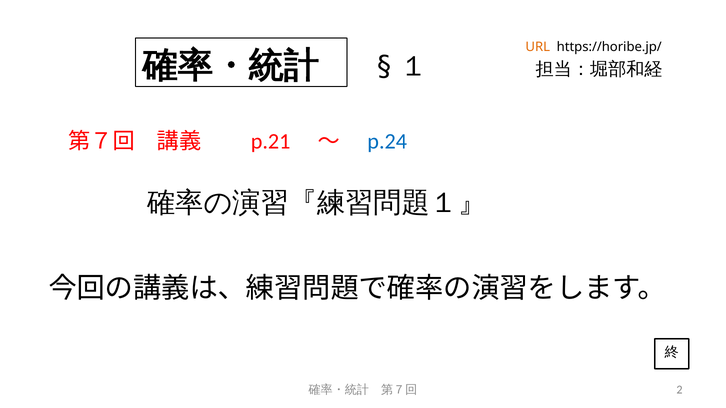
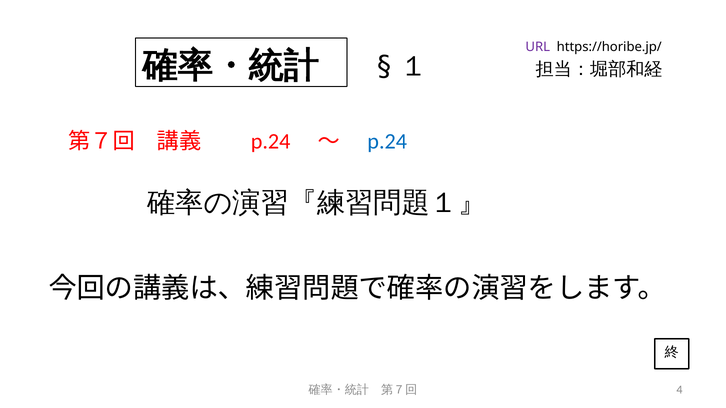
URL colour: orange -> purple (538, 47)
p.21: p.21 -> p.24 (271, 142)
2: 2 -> 4 (679, 390)
